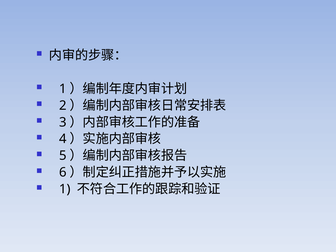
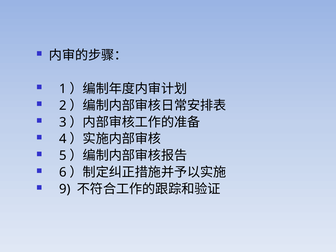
1: 1 -> 9 (65, 189)
